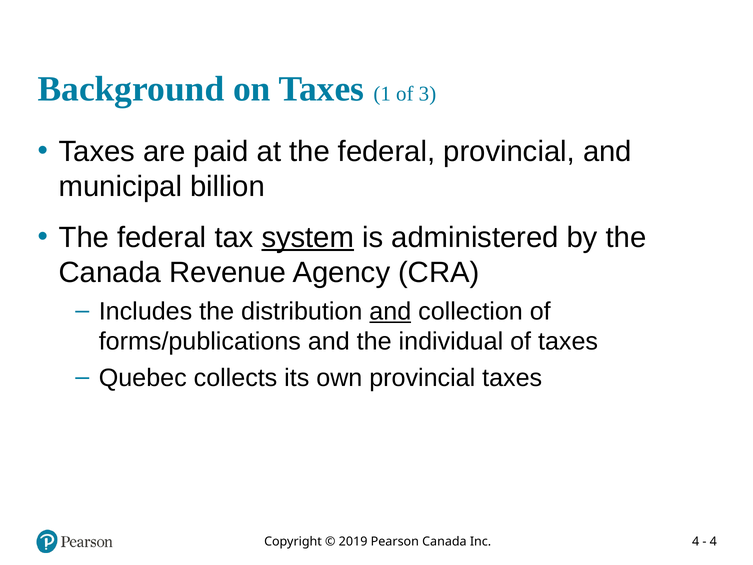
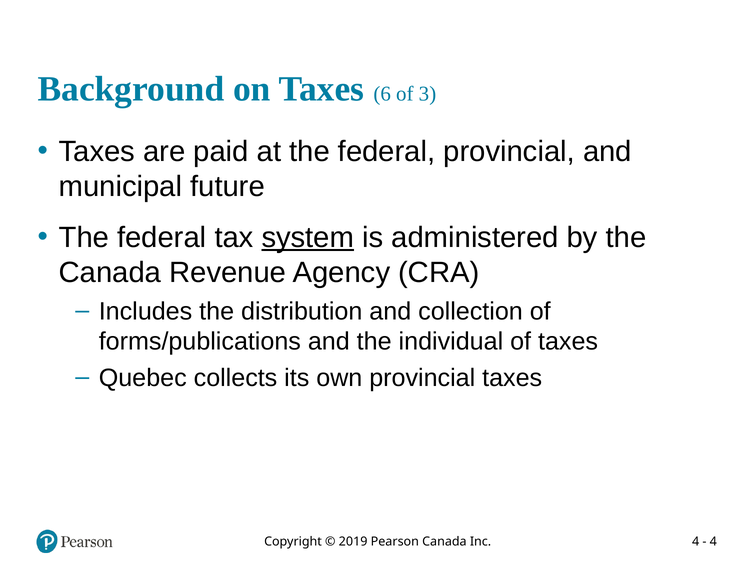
1: 1 -> 6 (382, 94)
billion: billion -> future (228, 187)
and underline: present -> none (390, 311)
